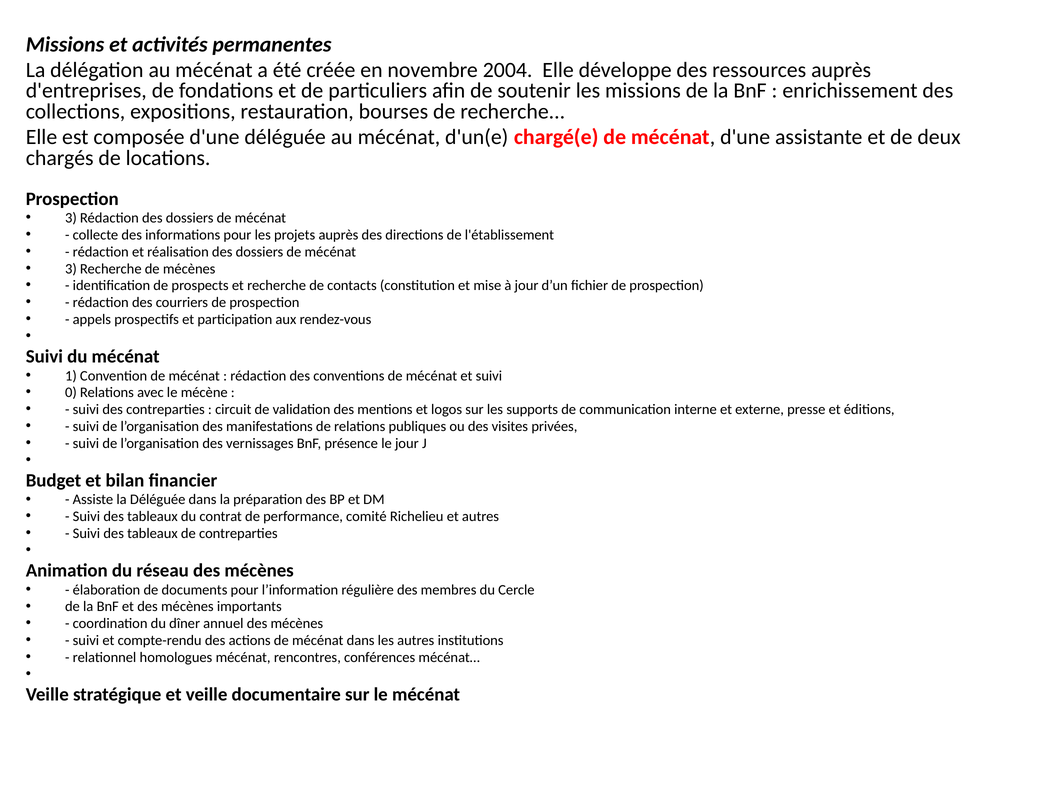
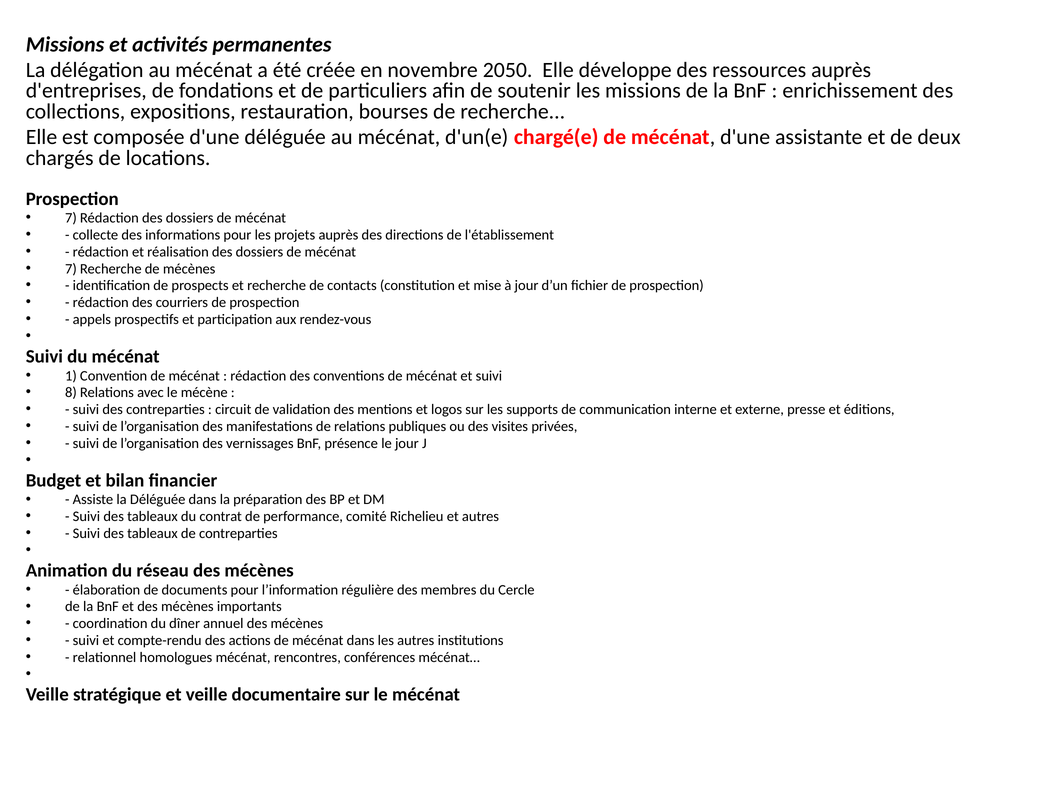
2004: 2004 -> 2050 (508, 70)
3: 3 -> 7 (71, 218)
3: 3 -> 7 (71, 269)
0: 0 -> 8 (71, 393)
